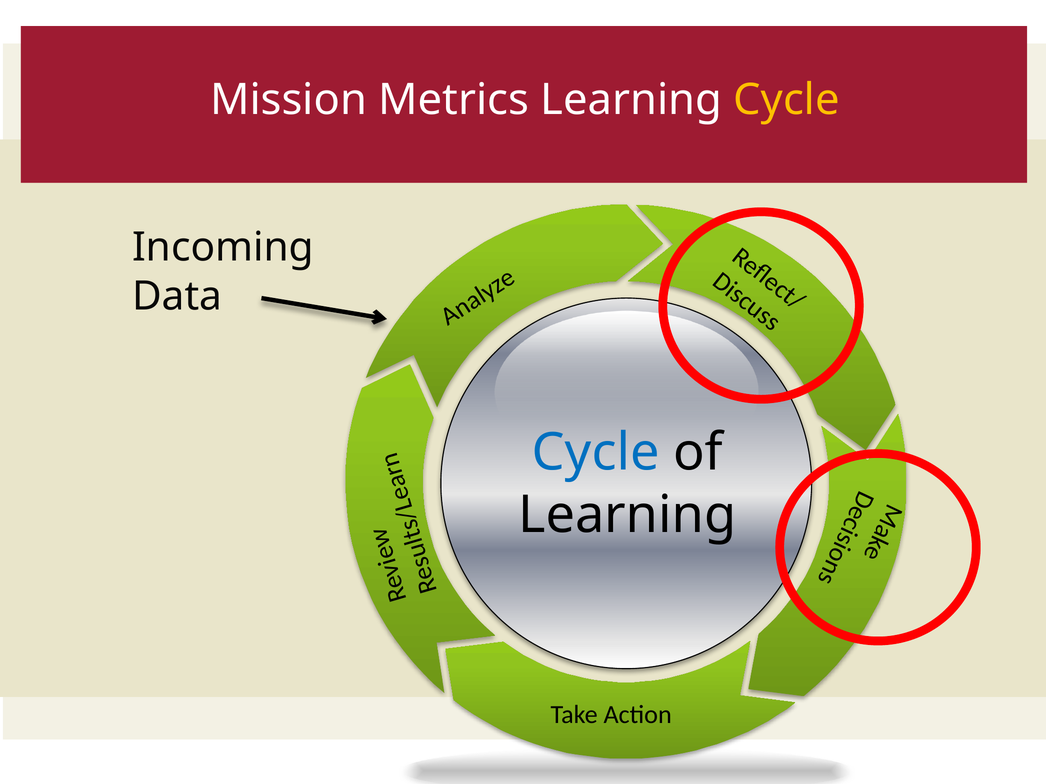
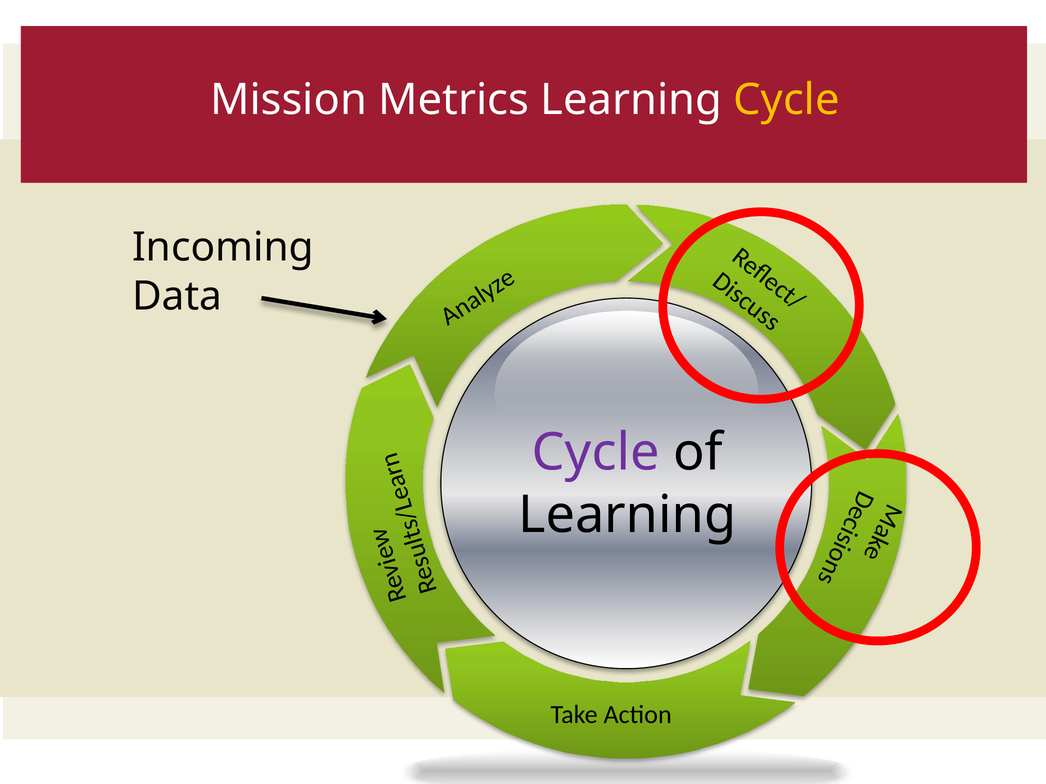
Cycle colour: blue -> purple (596, 453)
